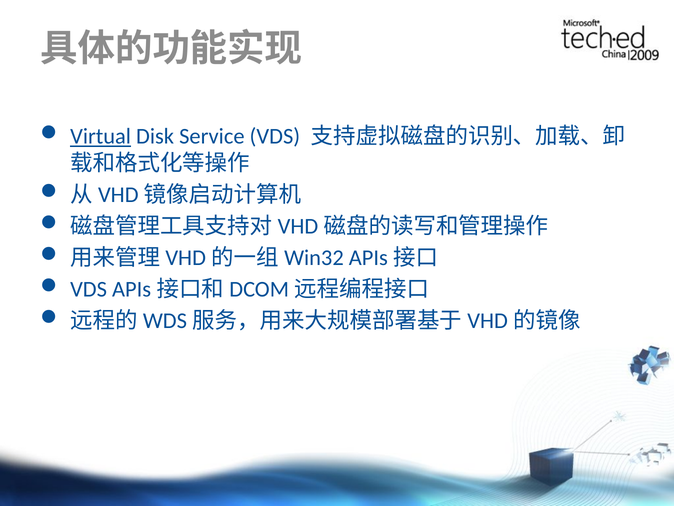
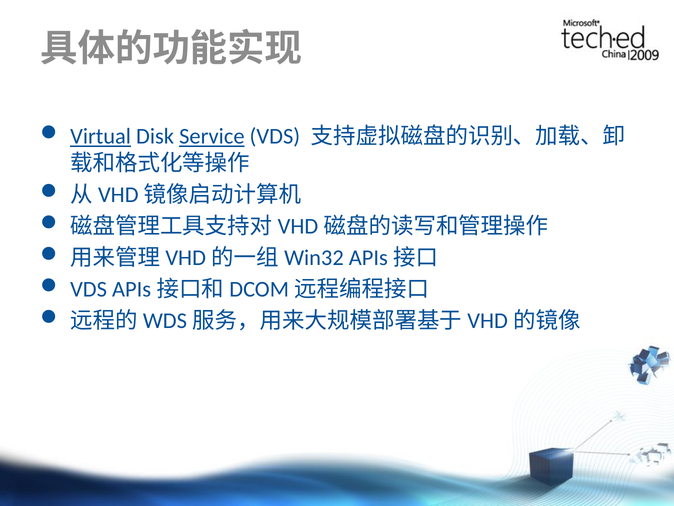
Service underline: none -> present (212, 136)
